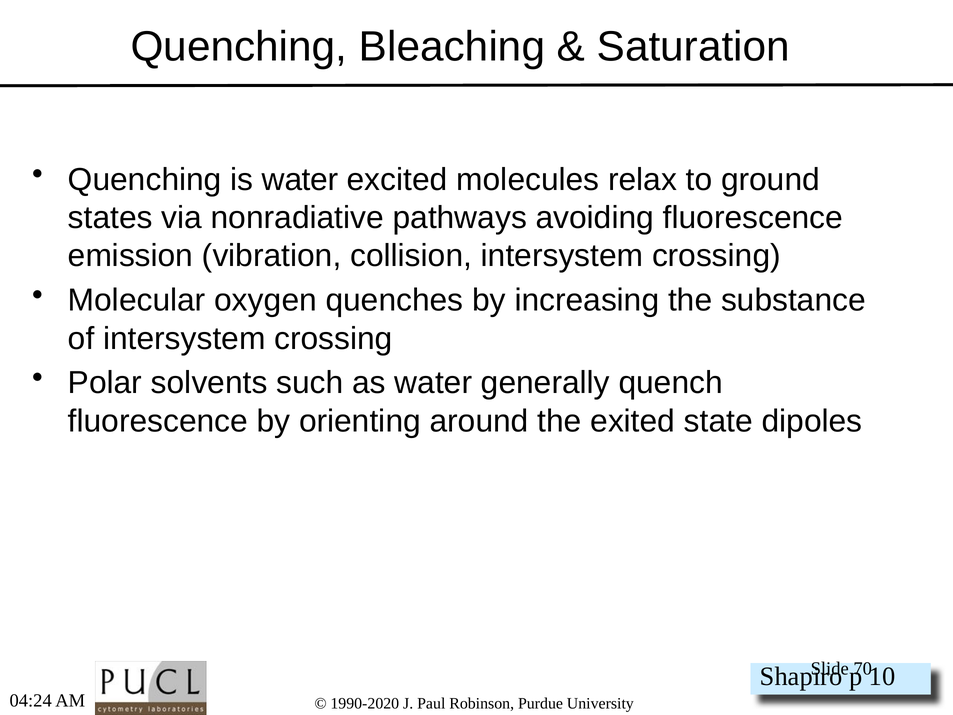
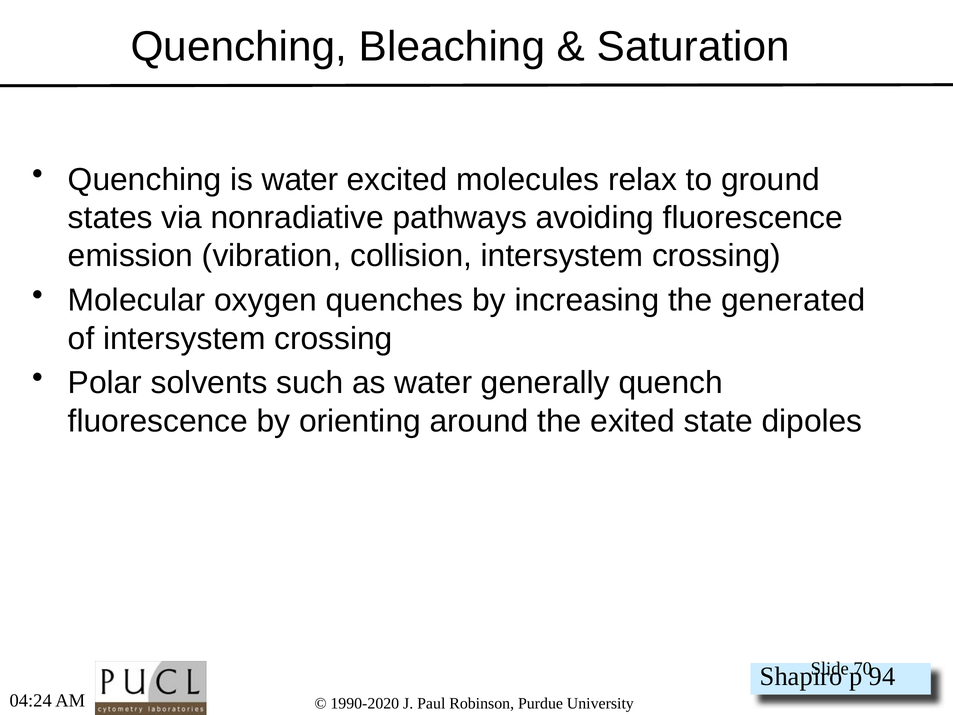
substance: substance -> generated (793, 300)
10: 10 -> 94 (882, 677)
